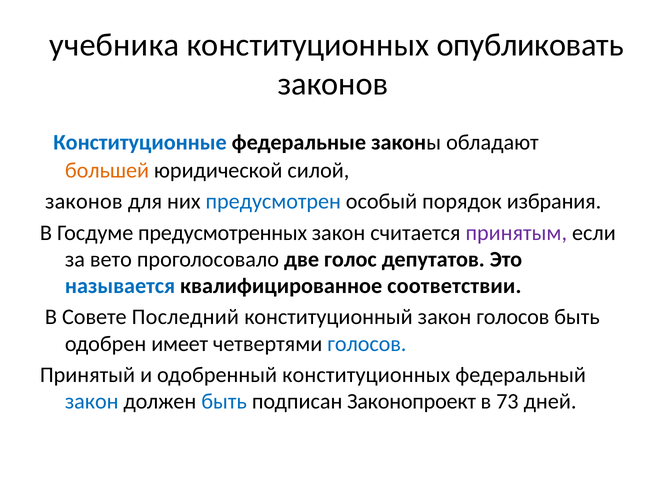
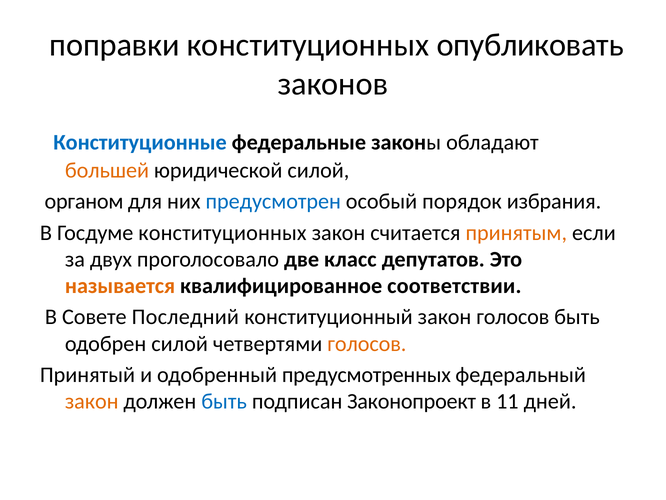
учебника: учебника -> поправки (115, 45)
законов: законов -> органом (84, 201)
Госдуме предусмотренных: предусмотренных -> конституционных (222, 232)
принятым colour: purple -> orange (516, 232)
вето: вето -> двух (111, 259)
голос: голос -> класс (350, 259)
называется colour: blue -> orange (120, 286)
одобрен имеет: имеет -> силой (180, 343)
голосов colour: blue -> orange (367, 343)
одобренный конституционных: конституционных -> предусмотренных (366, 374)
закон colour: blue -> orange (92, 401)
73: 73 -> 11 (507, 401)
